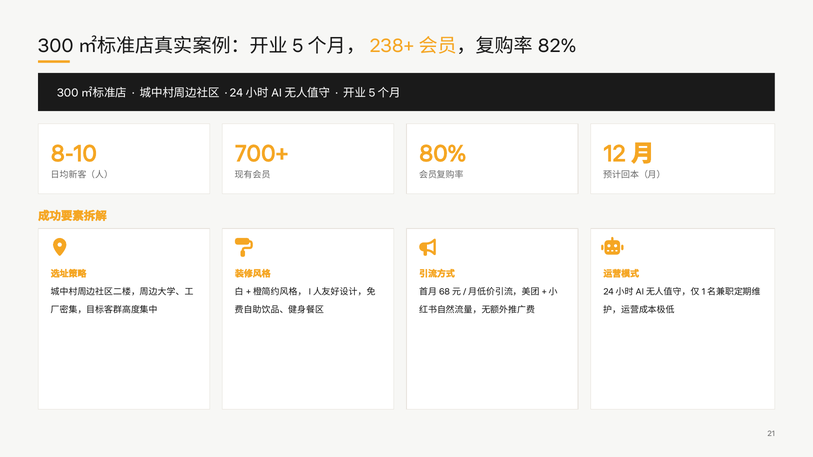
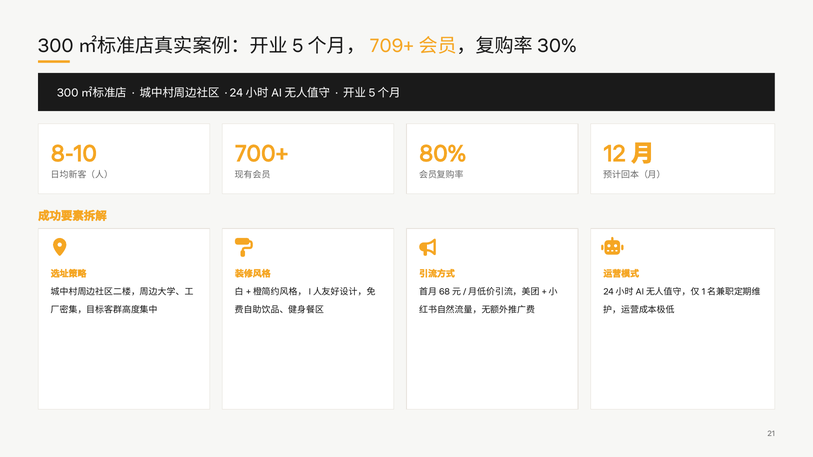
238+: 238+ -> 709+ (392, 46)
82%: 82% -> 30% (557, 46)
